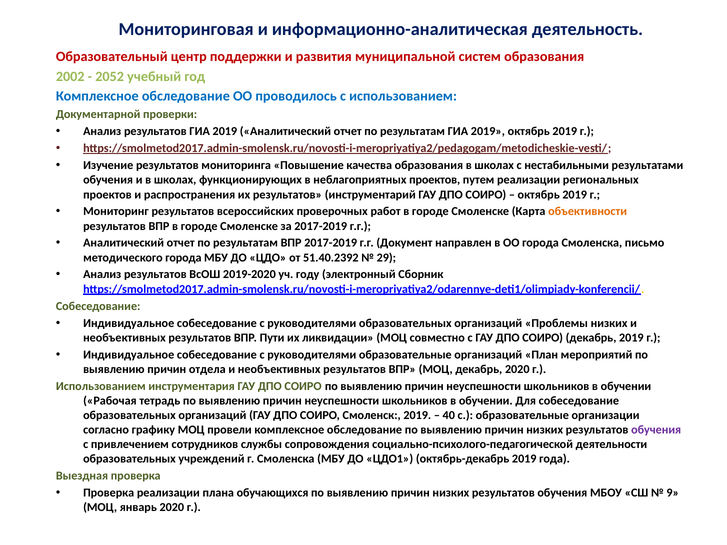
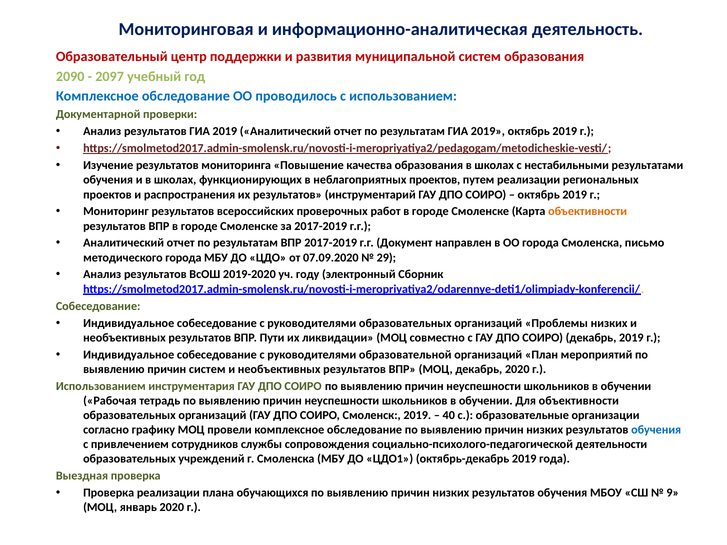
2002: 2002 -> 2090 (70, 77)
2052: 2052 -> 2097 (110, 77)
51.40.2392: 51.40.2392 -> 07.09.2020 (331, 258)
руководителями образовательные: образовательные -> образовательной (405, 355)
причин отдела: отдела -> систем (207, 369)
Для собеседование: собеседование -> объективности (579, 401)
обучения colour: purple -> blue (656, 430)
